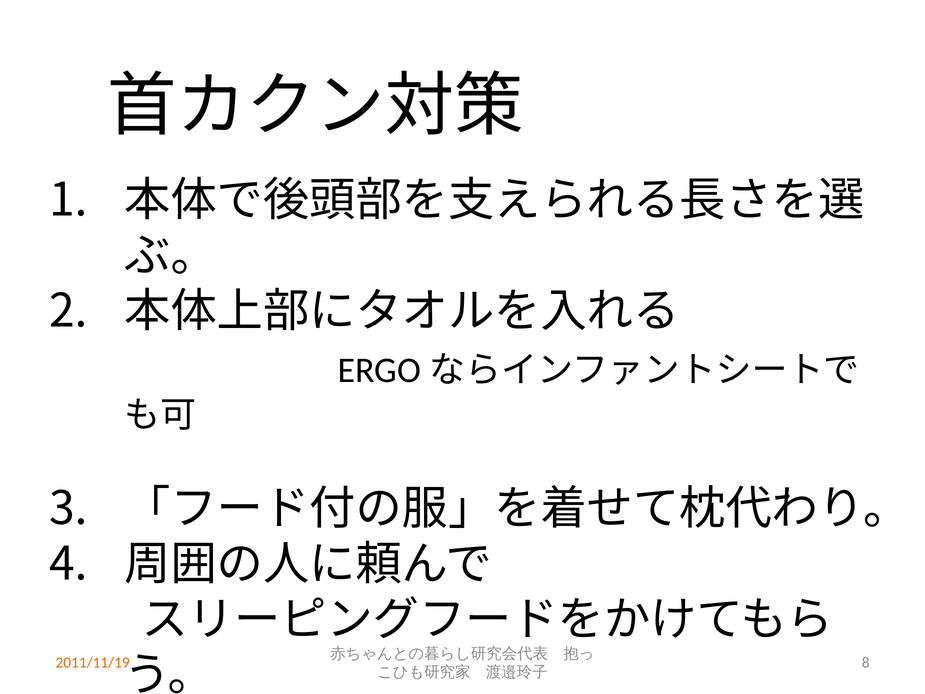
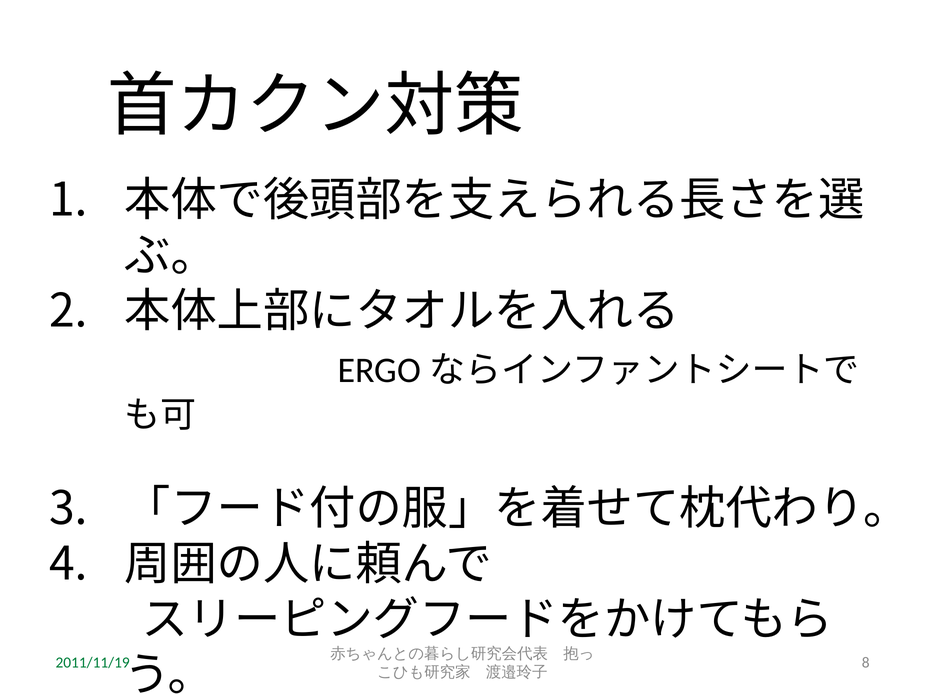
2011/11/19 colour: orange -> green (93, 663)
